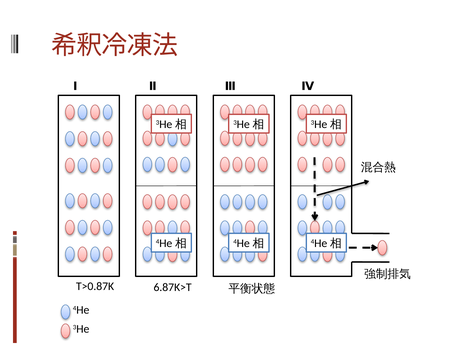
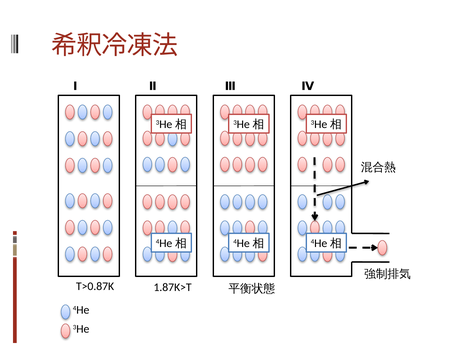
6.87K>T: 6.87K>T -> 1.87K>T (173, 288)
